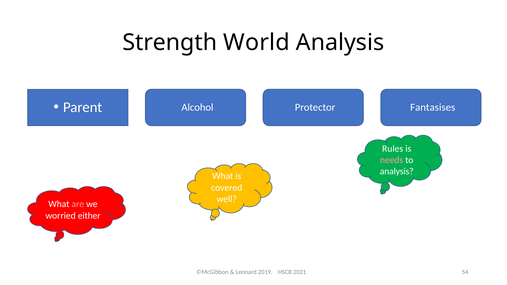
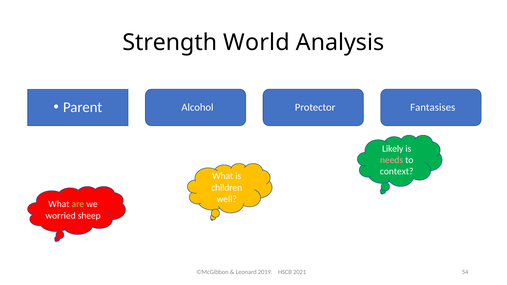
Rules: Rules -> Likely (393, 149)
analysis: analysis -> context (397, 172)
covered: covered -> children (227, 188)
are colour: pink -> light green (78, 204)
either: either -> sheep (89, 216)
